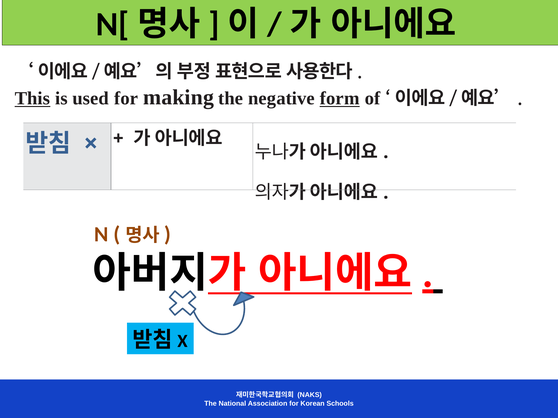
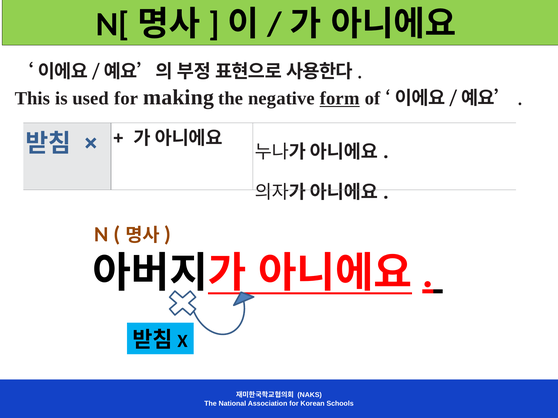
This underline: present -> none (32, 99)
